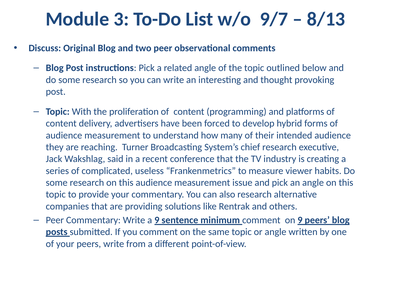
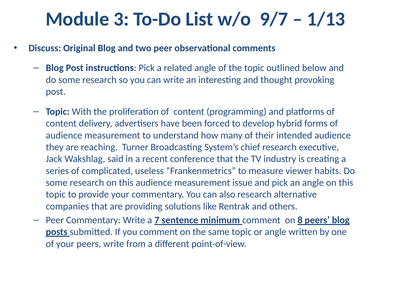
8/13: 8/13 -> 1/13 (326, 19)
a 9: 9 -> 7 (157, 220)
on 9: 9 -> 8 (300, 220)
